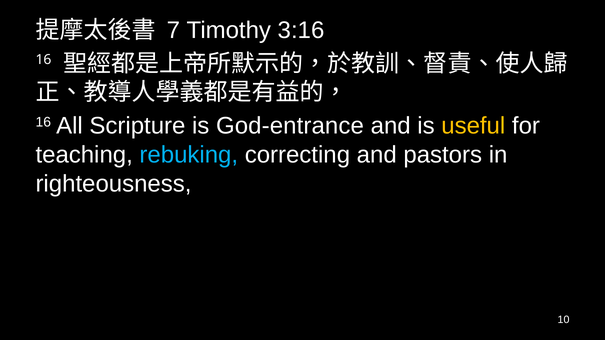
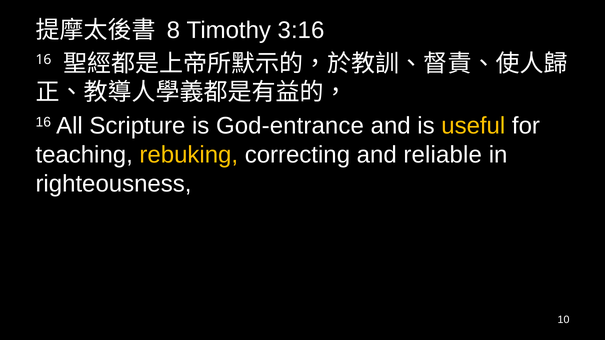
7: 7 -> 8 (173, 30)
rebuking colour: light blue -> yellow (189, 155)
pastors: pastors -> reliable (443, 155)
